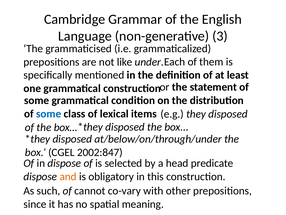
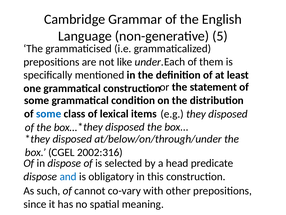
3: 3 -> 5 (220, 36)
2002:847: 2002:847 -> 2002:316 (100, 152)
and colour: orange -> blue (68, 176)
